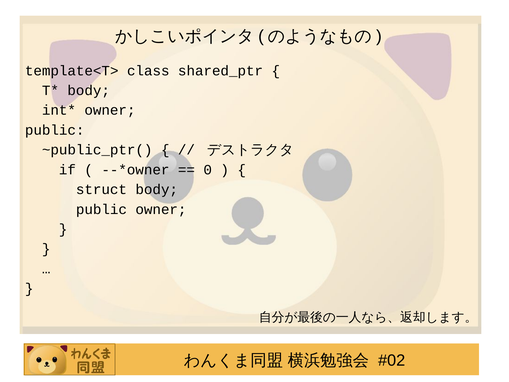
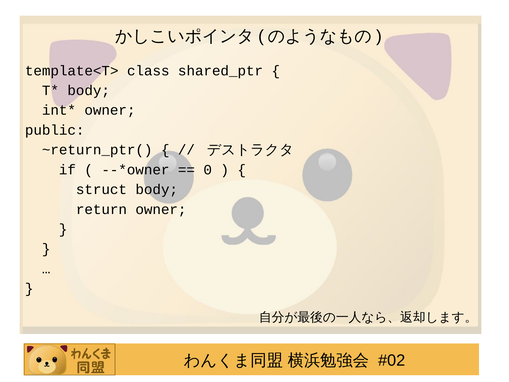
~public_ptr(: ~public_ptr( -> ~return_ptr( (97, 150)
public: public -> return (101, 209)
